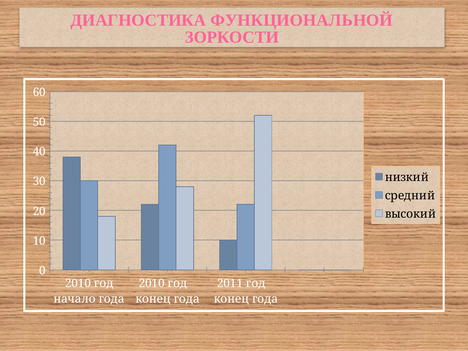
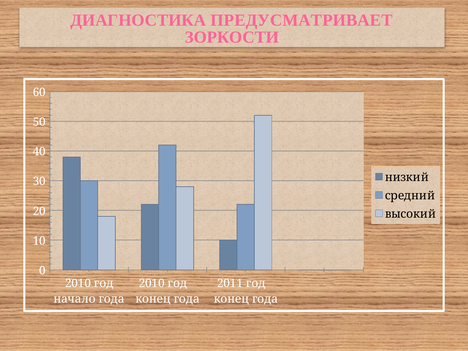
ФУНКЦИОНАЛЬНОЙ: ФУНКЦИОНАЛЬНОЙ -> ПРЕДУСМАТРИВАЕТ (302, 20)
